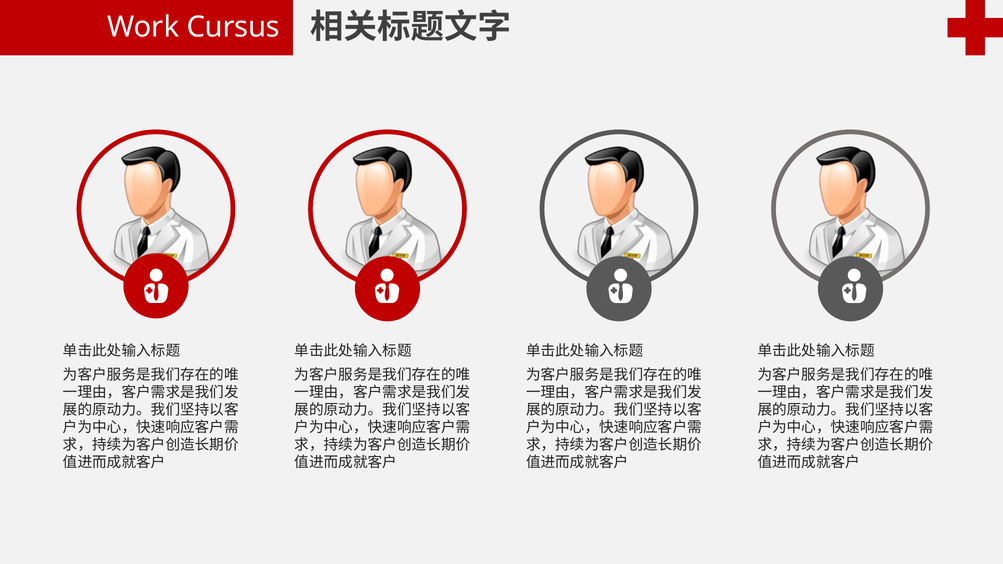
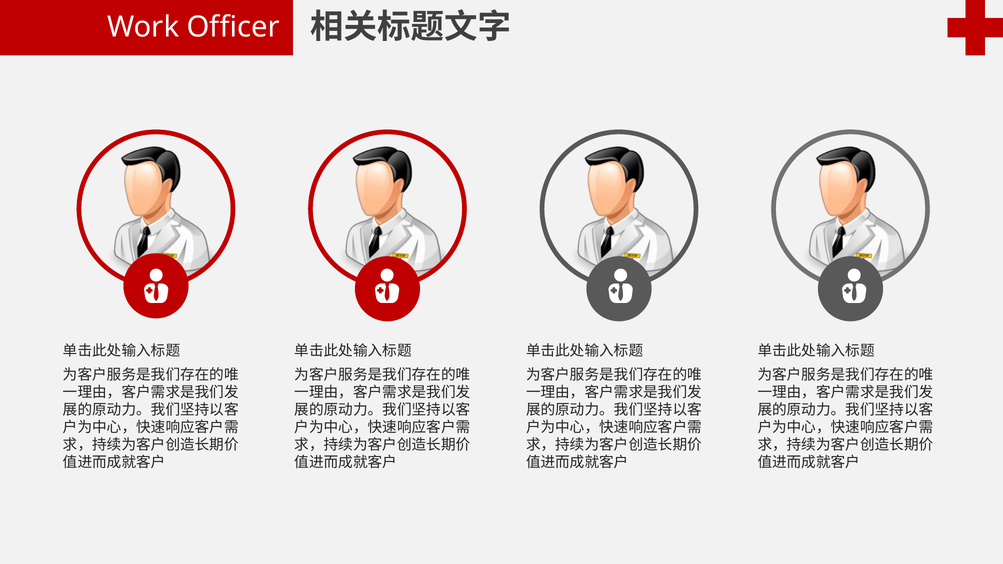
Cursus: Cursus -> Officer (233, 27)
